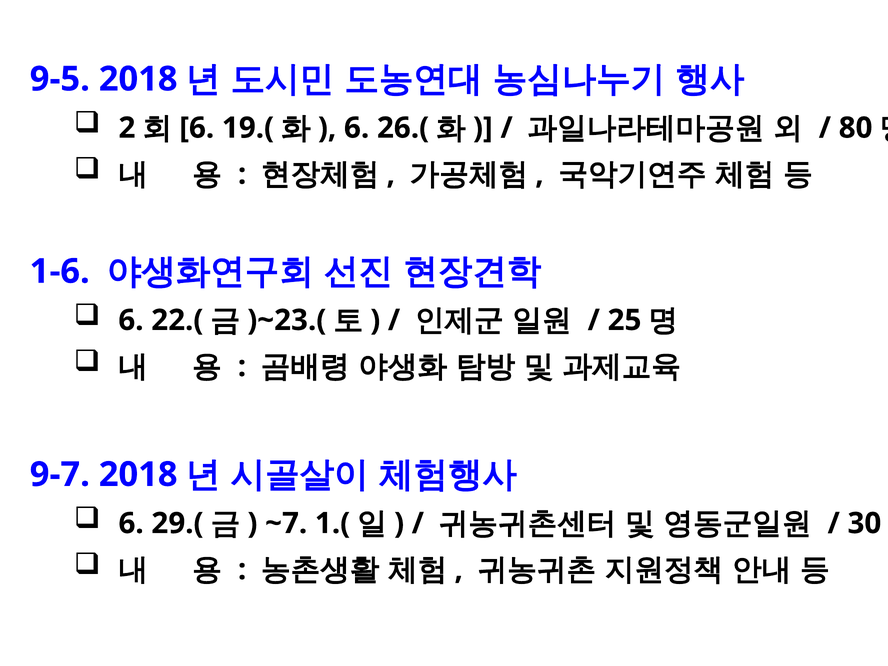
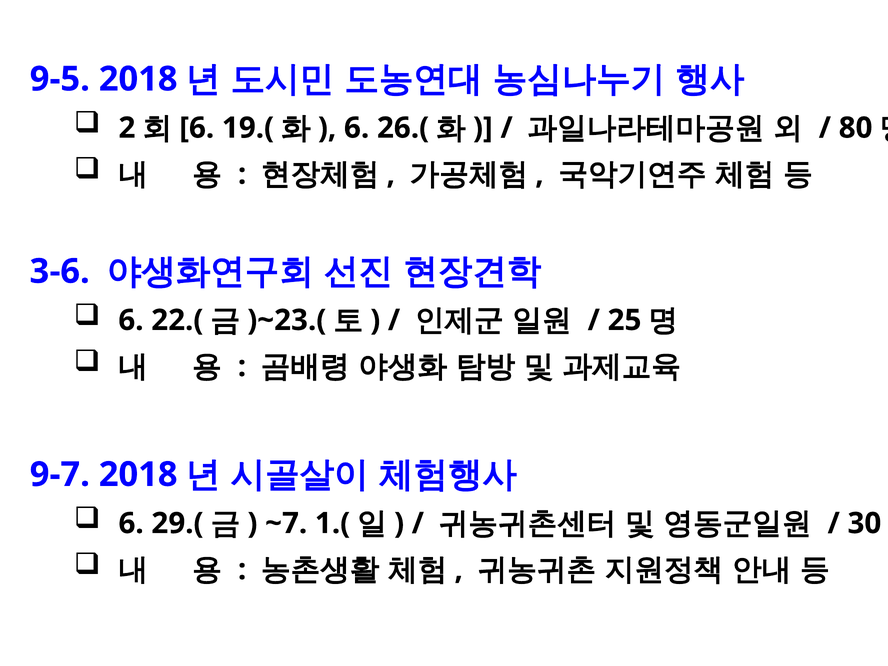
1-6: 1-6 -> 3-6 (60, 271)
